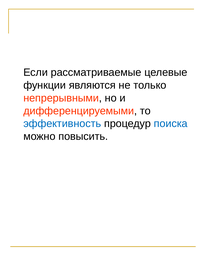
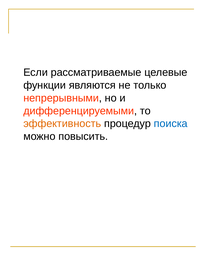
эффективность colour: blue -> orange (62, 124)
